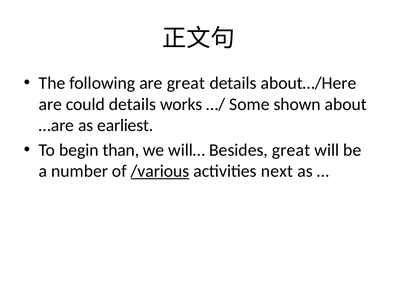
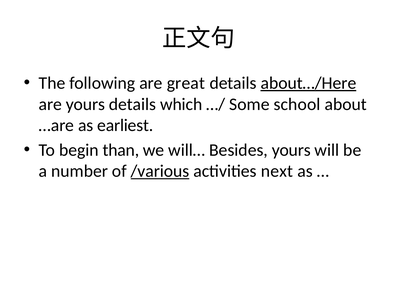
about…/Here underline: none -> present (308, 83)
are could: could -> yours (85, 104)
works: works -> which (181, 104)
shown: shown -> school (297, 104)
Besides great: great -> yours (291, 150)
